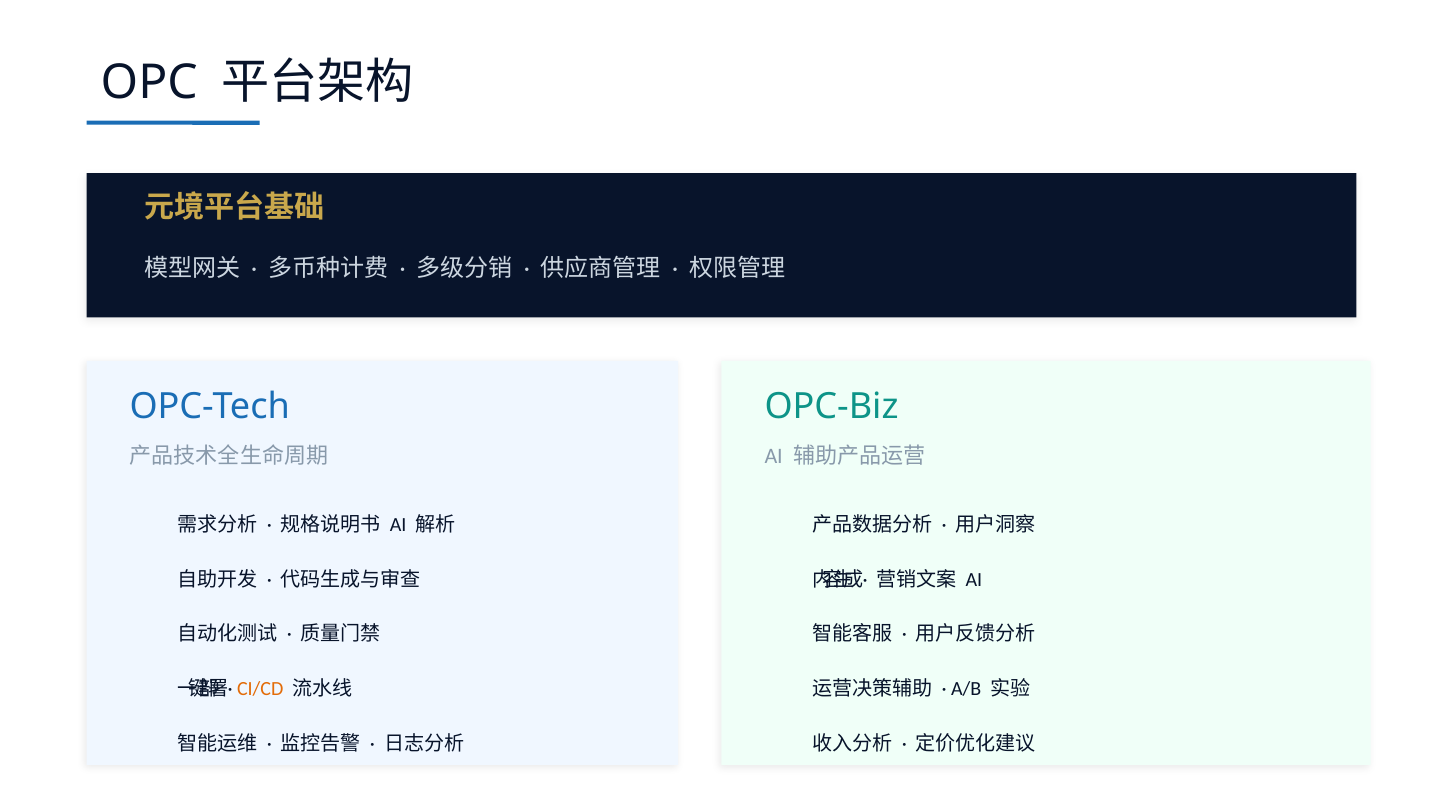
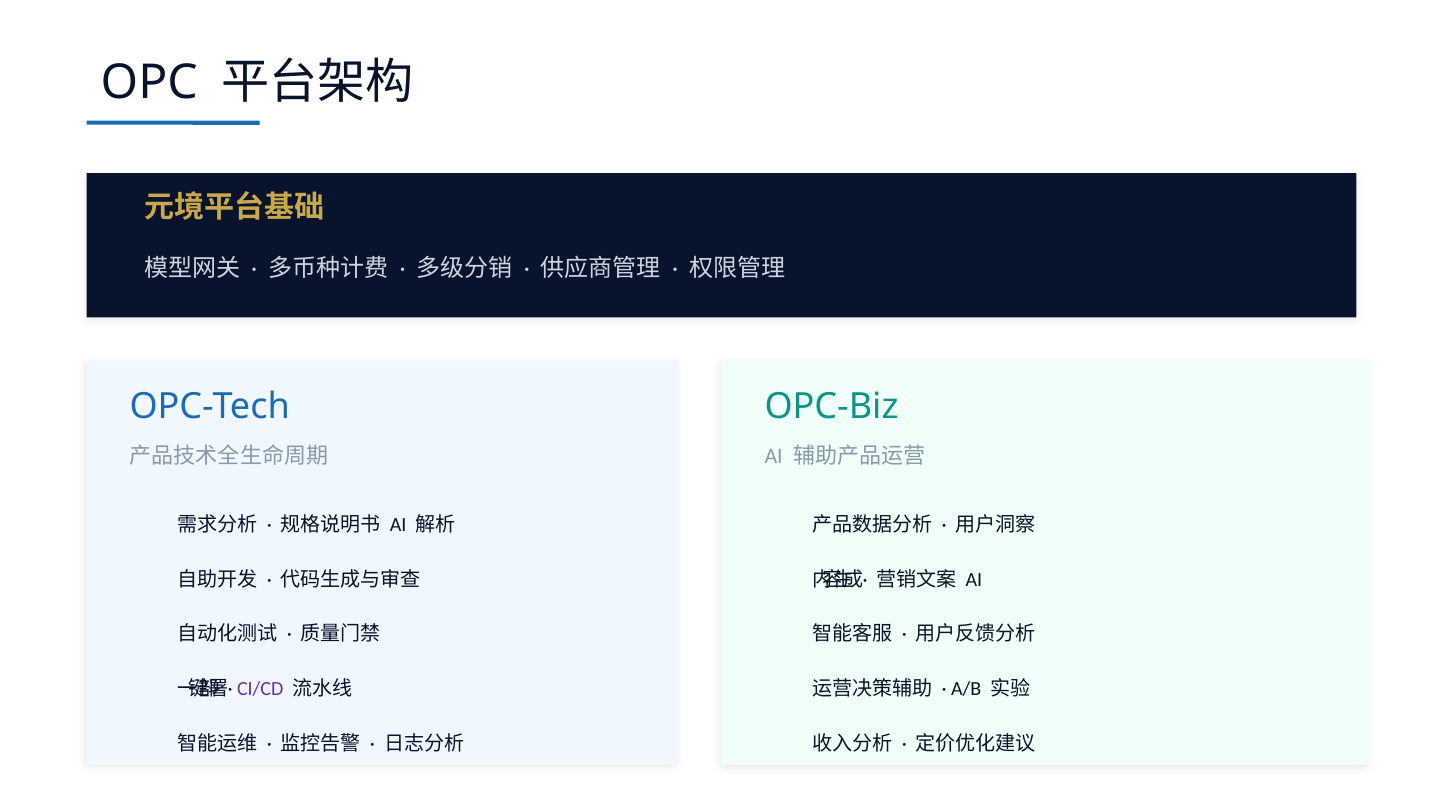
CI/CD colour: orange -> purple (260, 689)
